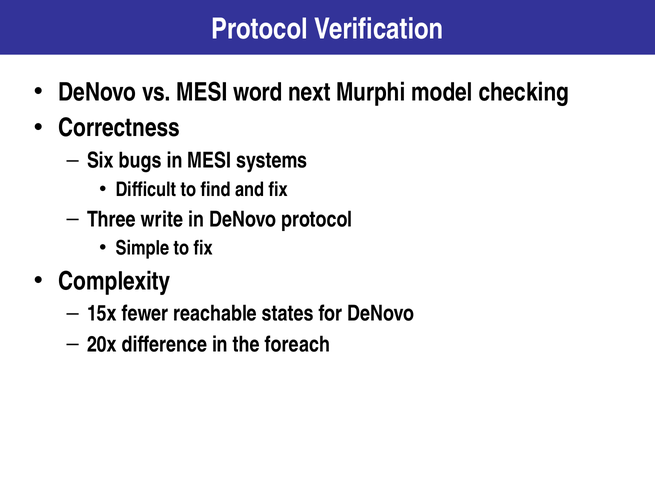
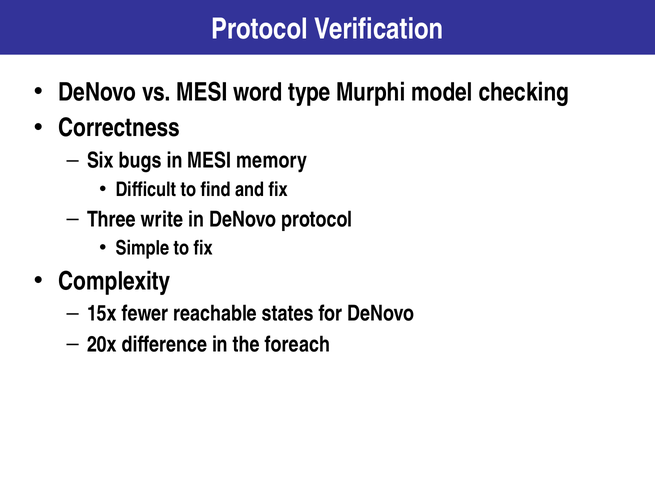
next: next -> type (310, 92)
systems: systems -> memory (272, 160)
